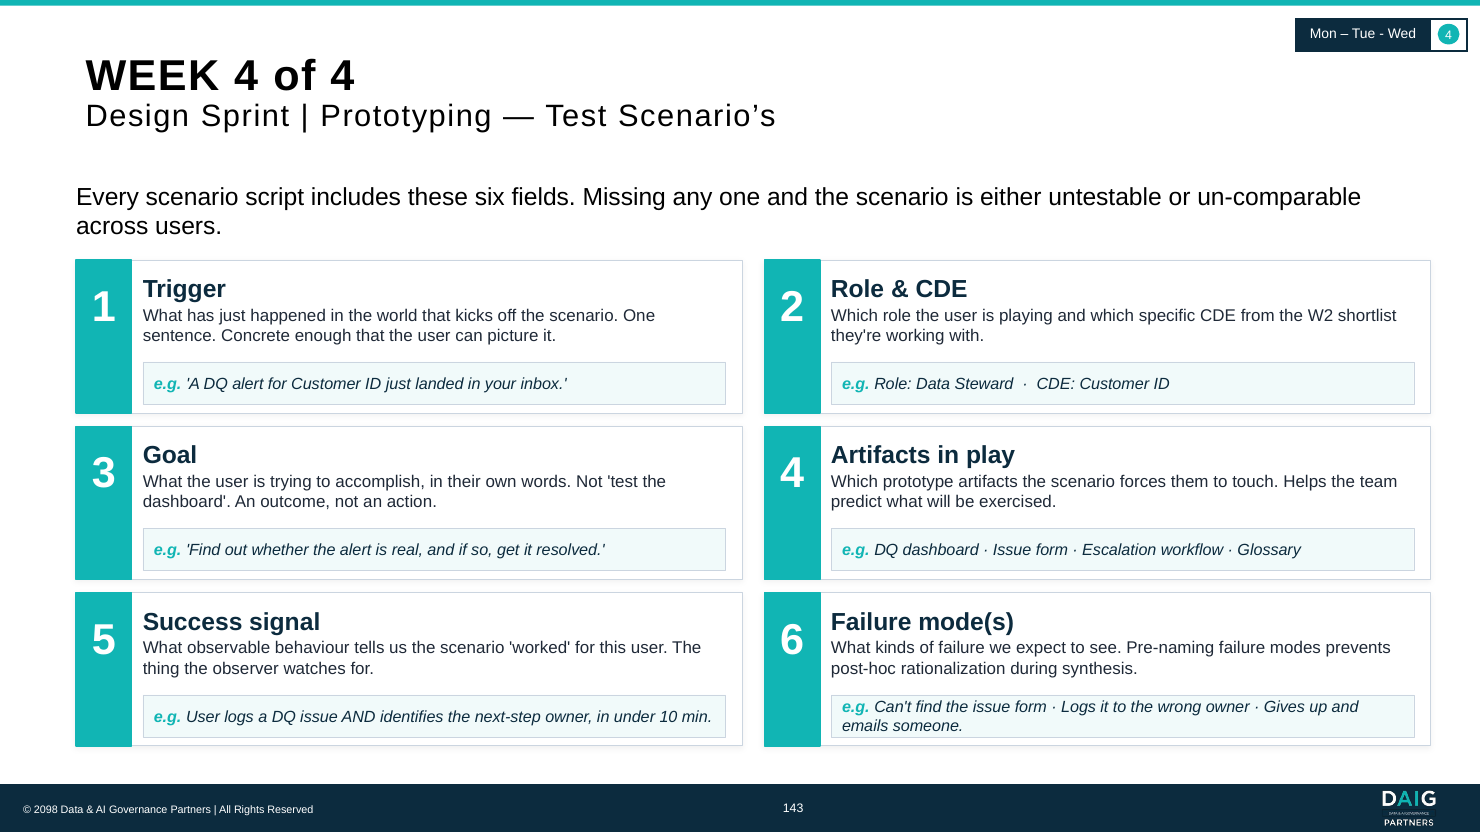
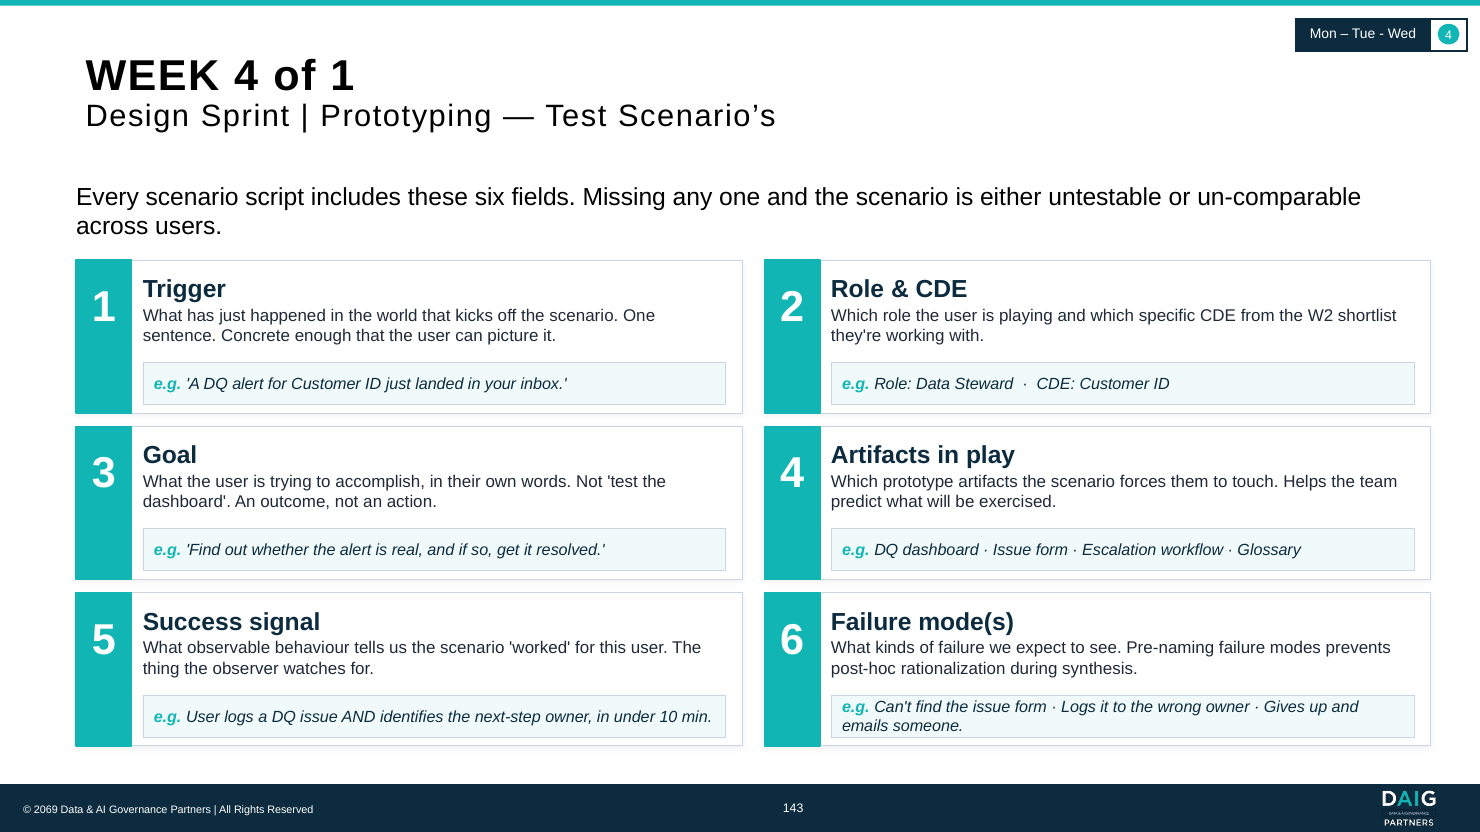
of 4: 4 -> 1 (342, 77)
2098: 2098 -> 2069 (46, 811)
